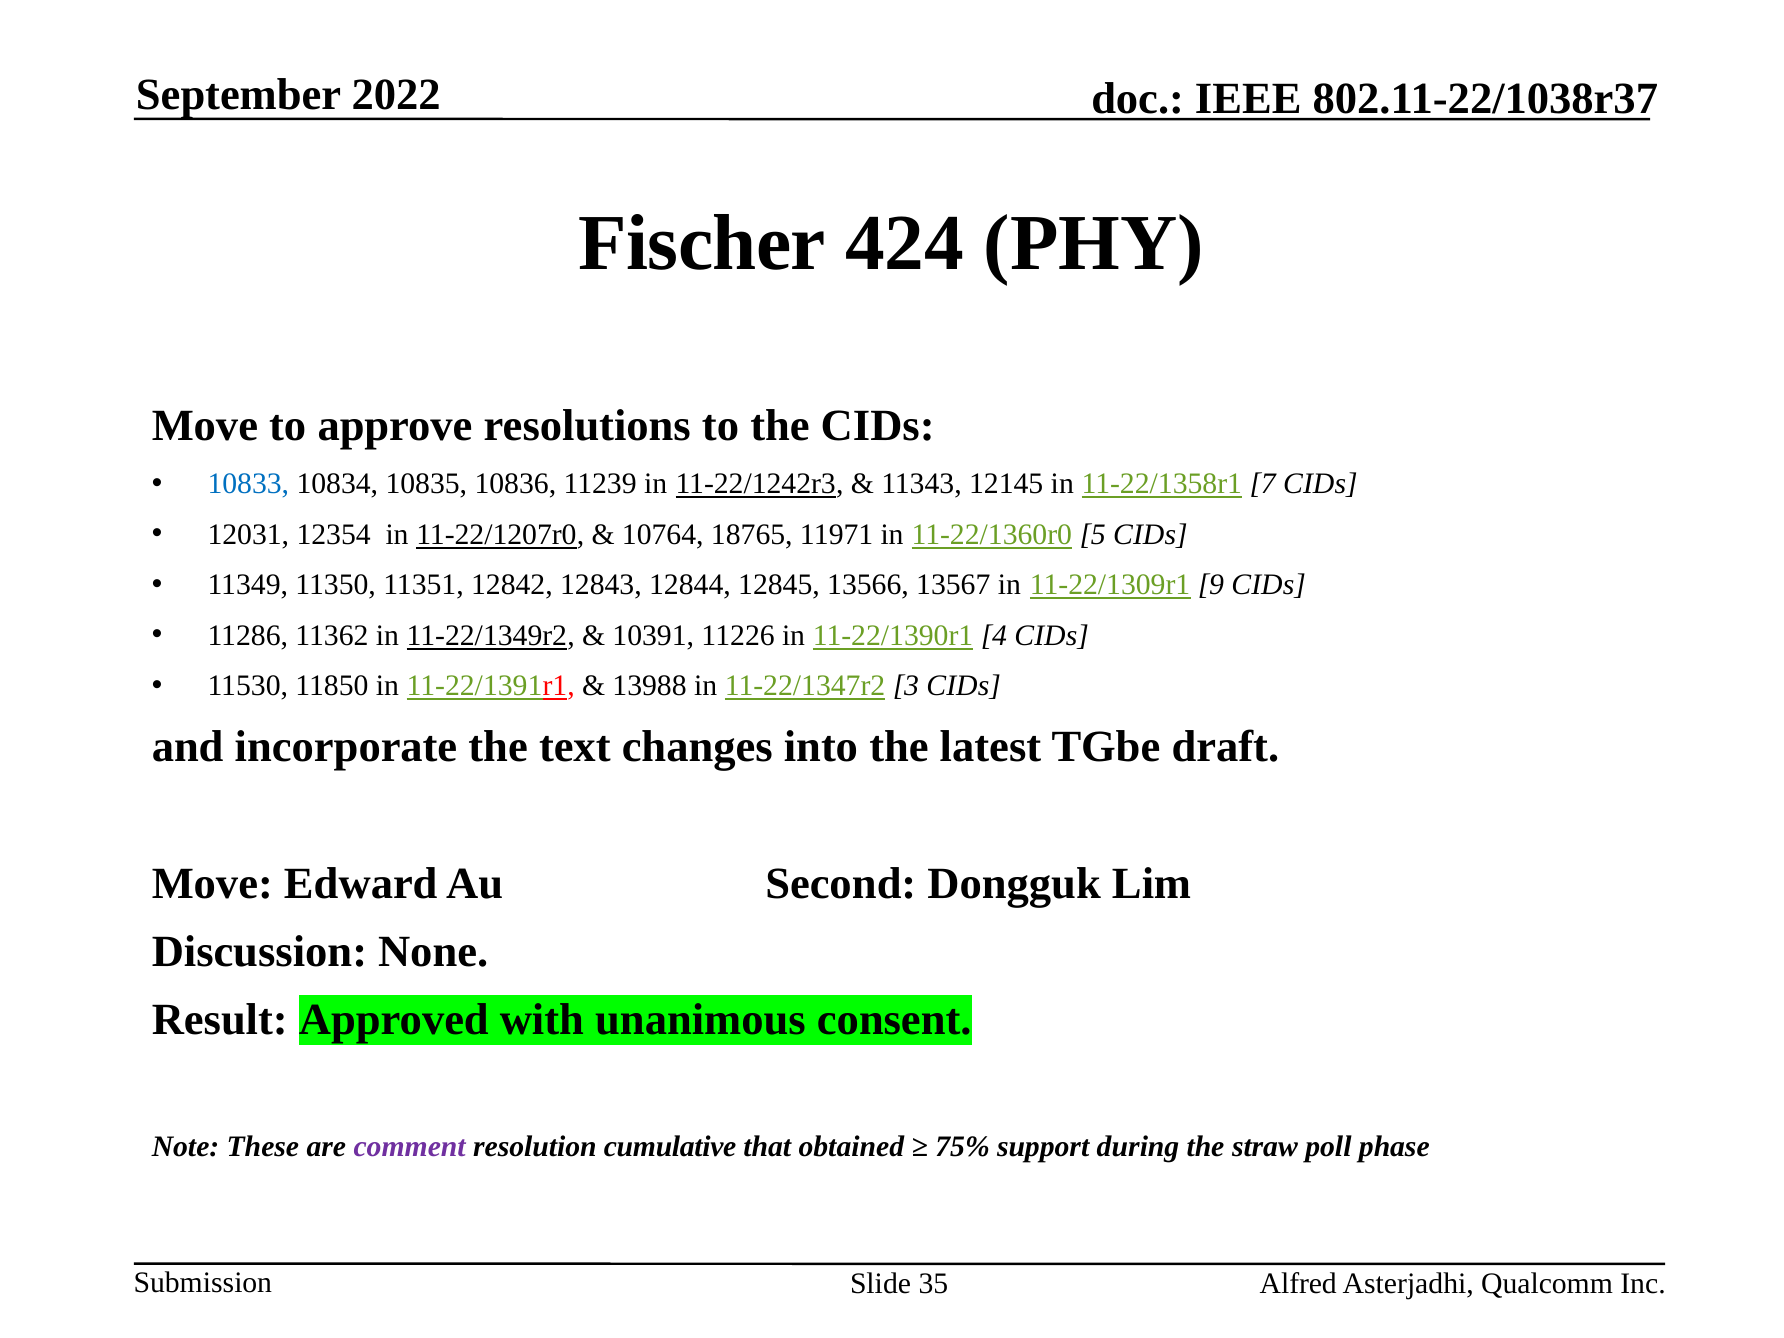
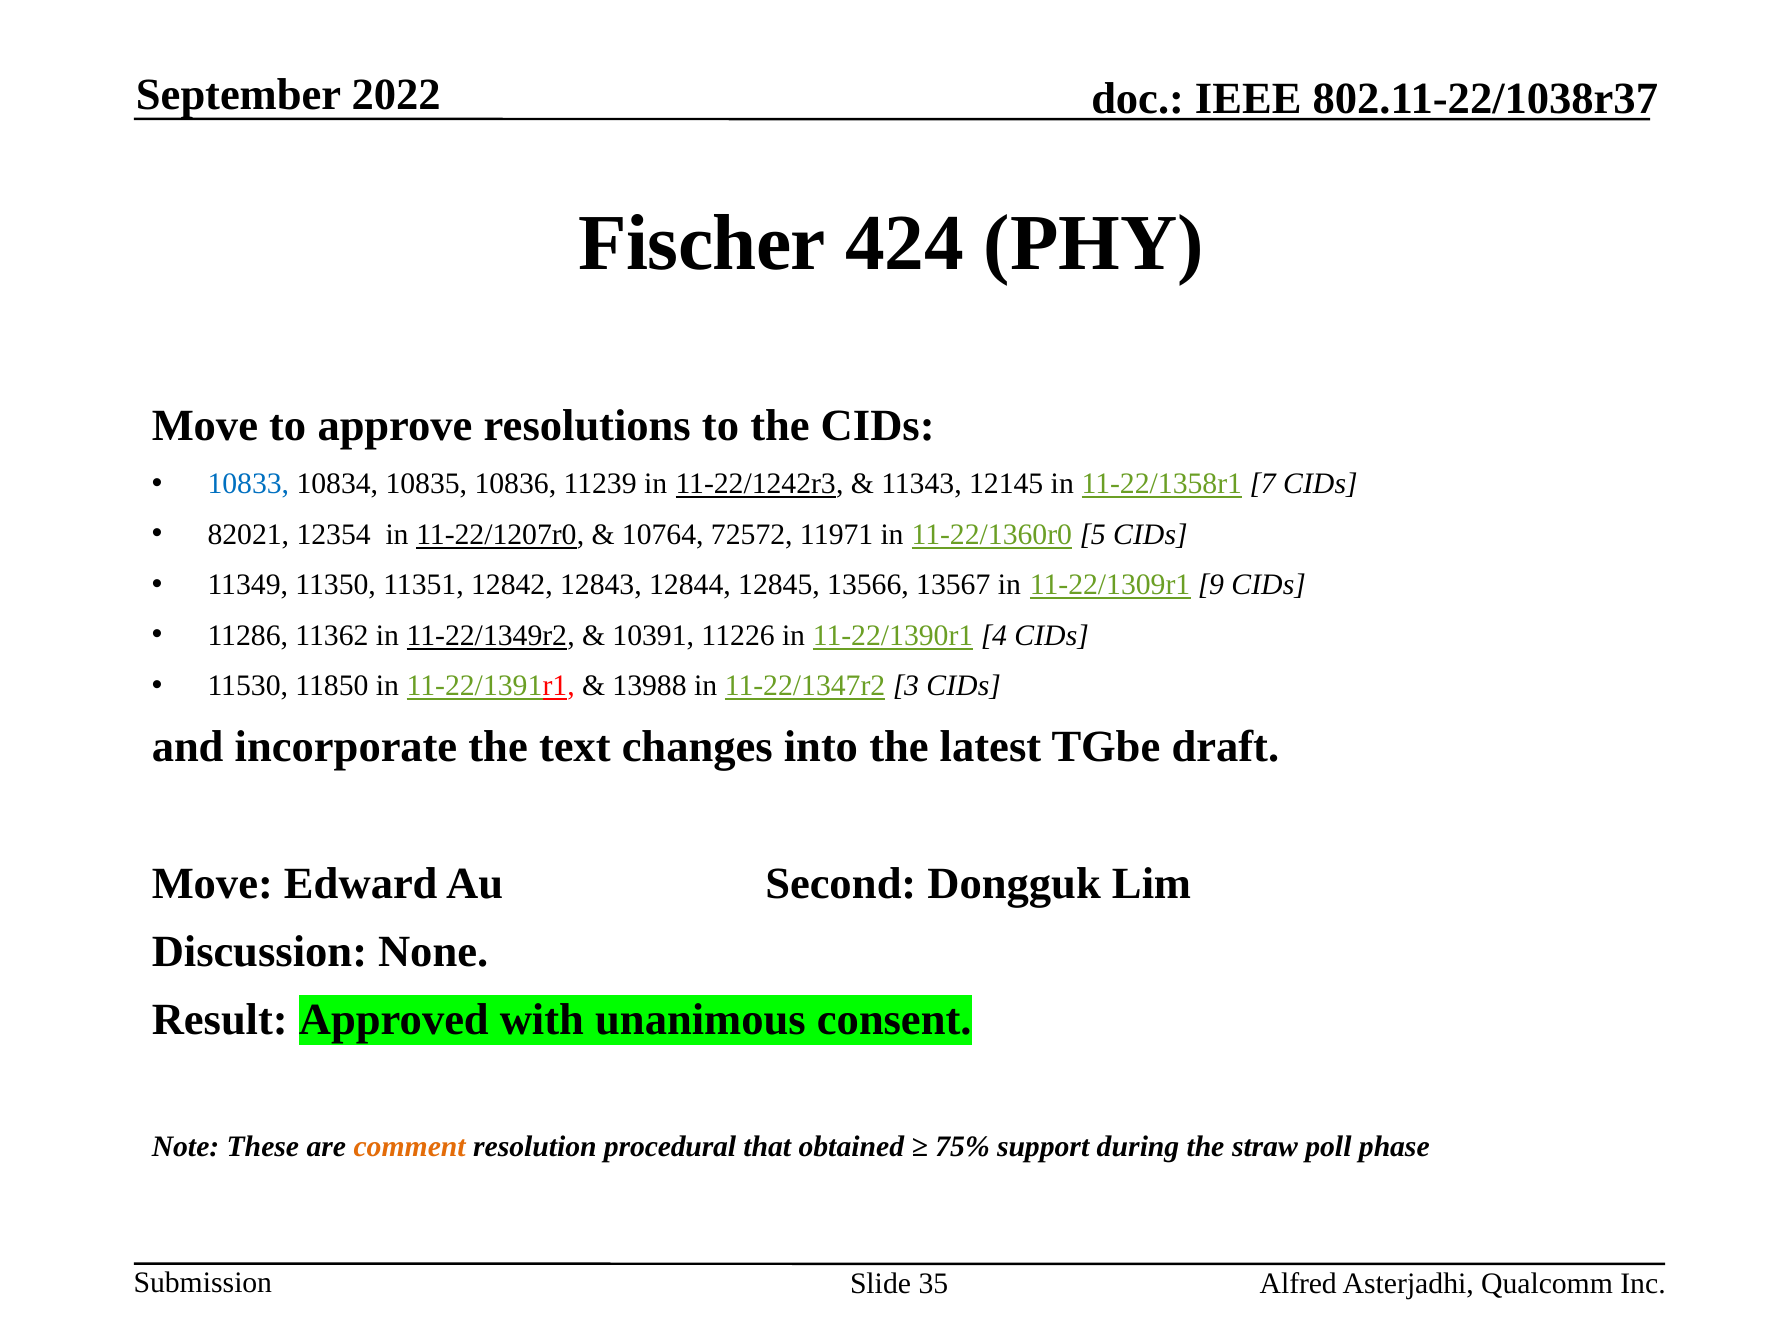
12031: 12031 -> 82021 (248, 534)
18765: 18765 -> 72572 (752, 534)
comment colour: purple -> orange (410, 1147)
cumulative: cumulative -> procedural (670, 1147)
